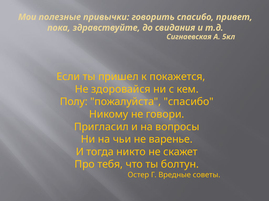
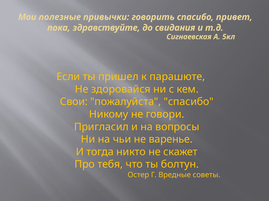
покажется: покажется -> парашюте (177, 77)
Полу: Полу -> Свои (74, 102)
